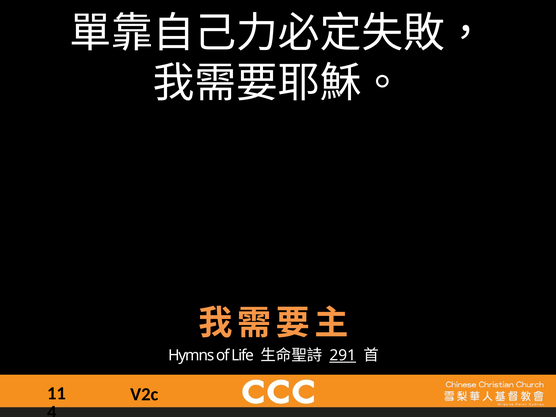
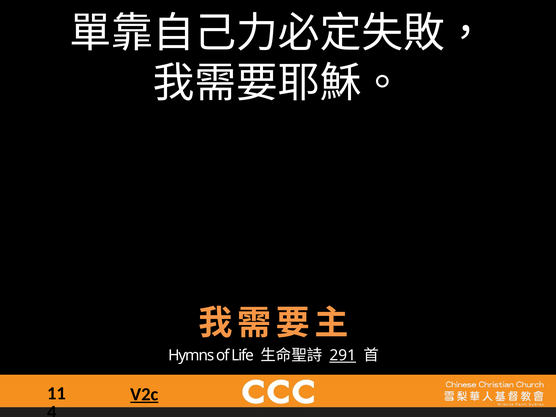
V2c underline: none -> present (144, 394)
